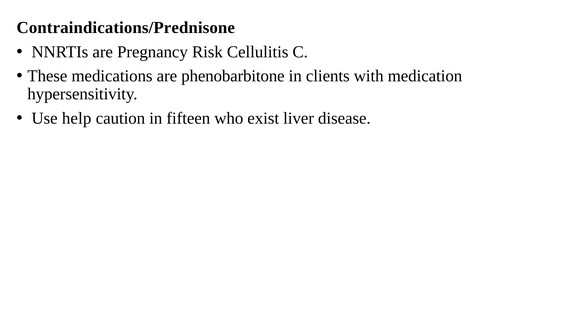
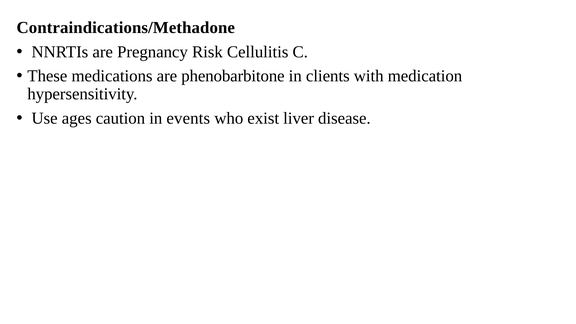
Contraindications/Prednisone: Contraindications/Prednisone -> Contraindications/Methadone (126, 28)
help: help -> ages (77, 118)
fifteen: fifteen -> events (188, 118)
